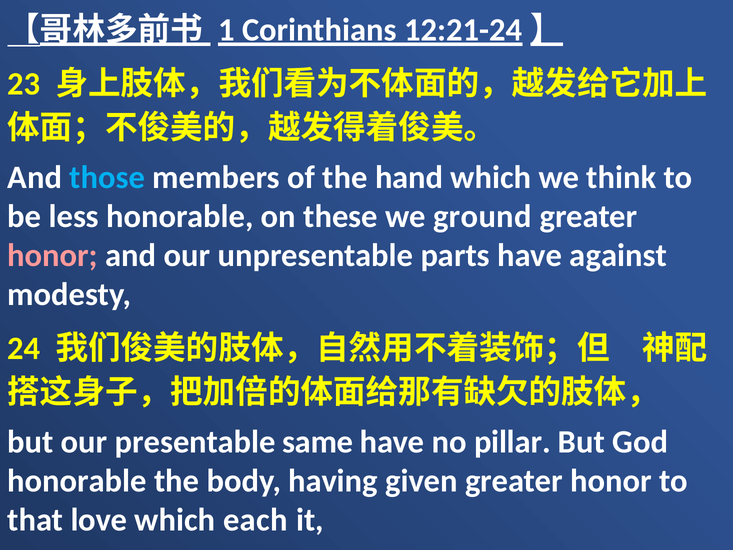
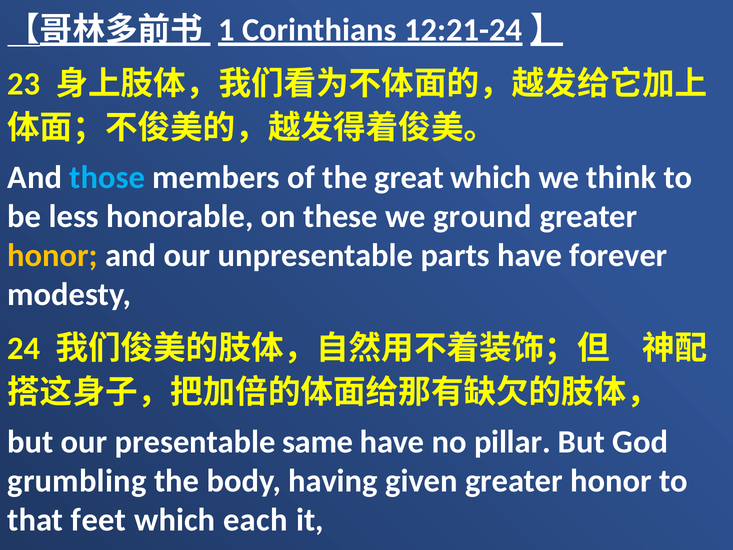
hand: hand -> great (409, 177)
honor colour: pink -> yellow (53, 255)
against: against -> forever (618, 255)
honorable: honorable -> grumbling (77, 481)
love: love -> feet (99, 520)
